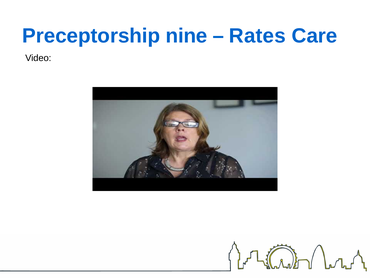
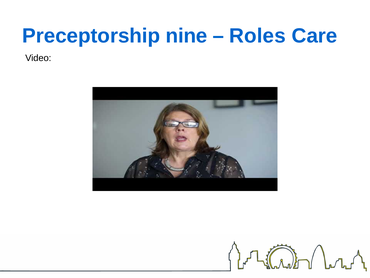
Rates: Rates -> Roles (257, 36)
